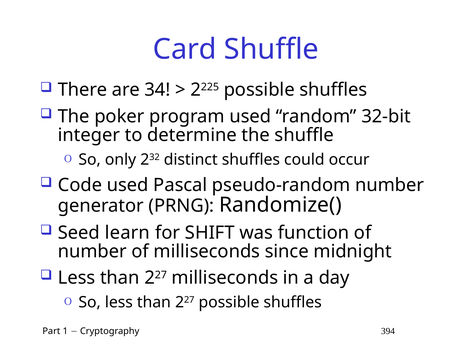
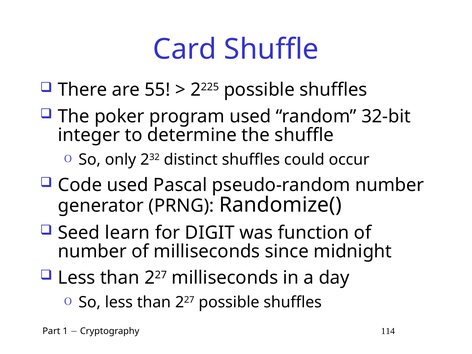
34: 34 -> 55 (157, 90)
SHIFT: SHIFT -> DIGIT (210, 233)
394: 394 -> 114 (388, 331)
